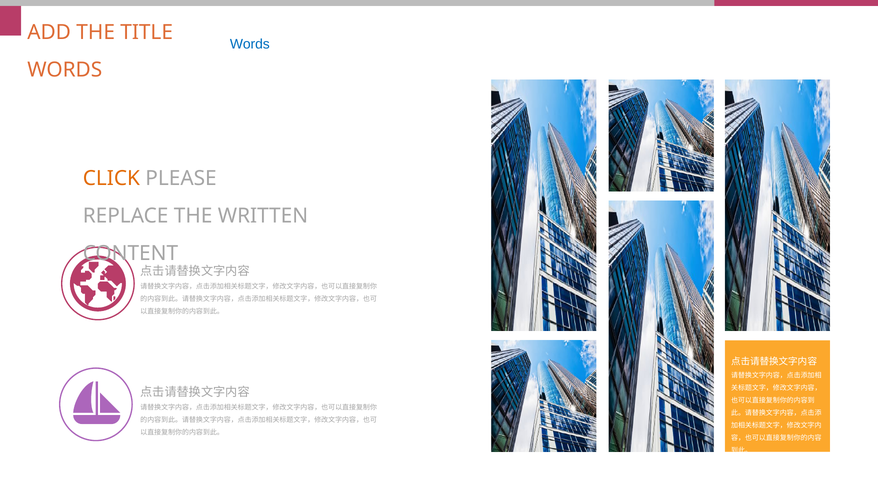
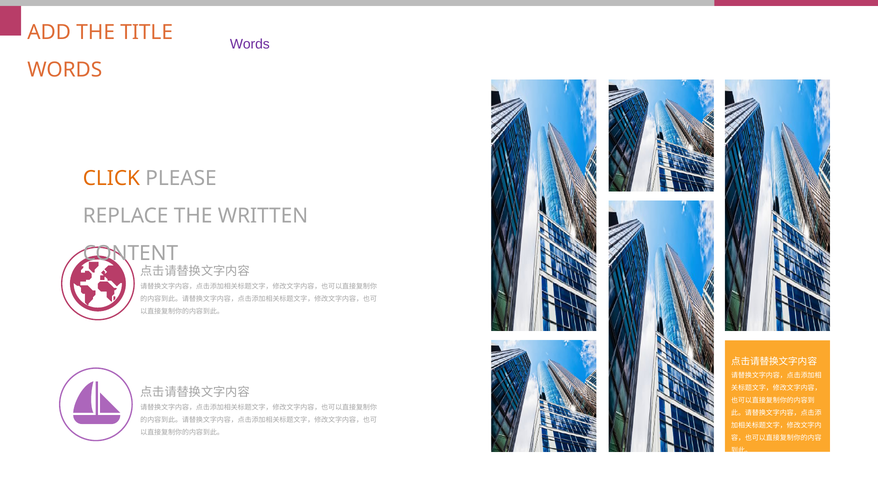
Words colour: blue -> purple (250, 44)
